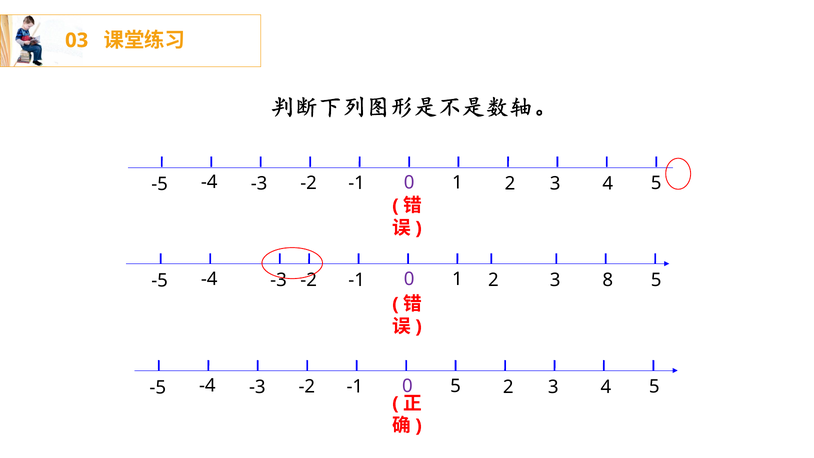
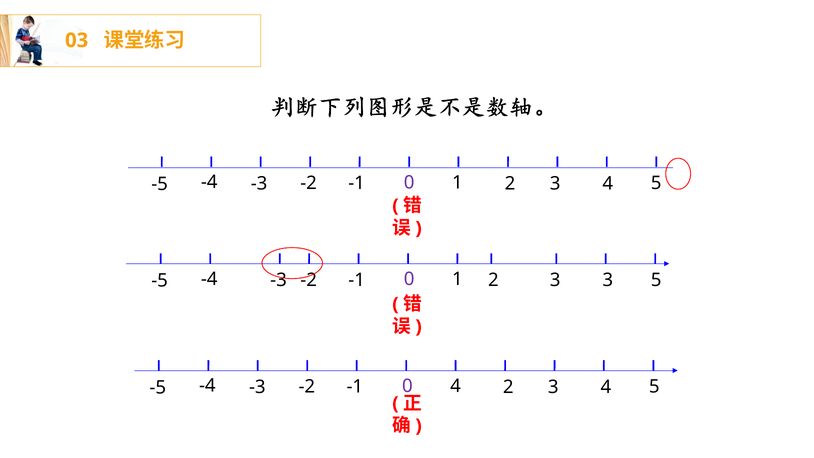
3 8: 8 -> 3 (608, 280)
0 5: 5 -> 4 (456, 386)
